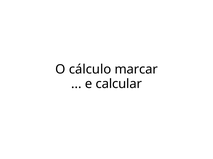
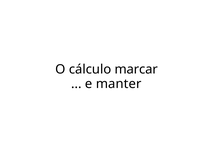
calcular: calcular -> manter (119, 84)
